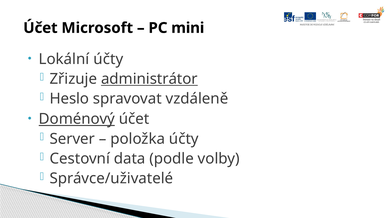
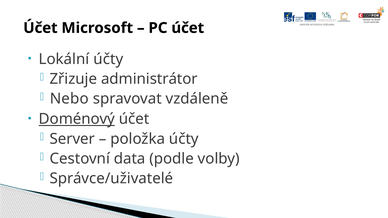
PC mini: mini -> účet (188, 28)
administrátor underline: present -> none (149, 79)
Heslo: Heslo -> Nebo (69, 99)
